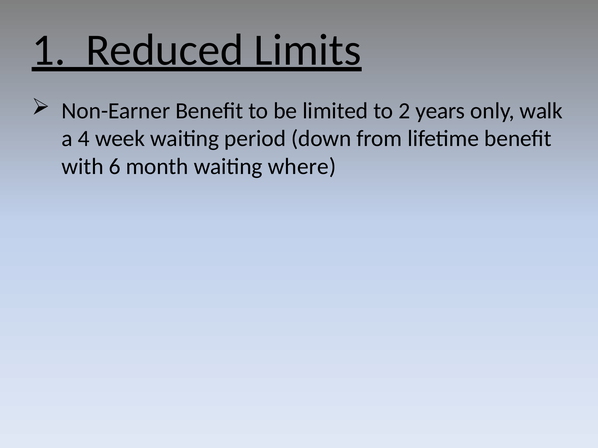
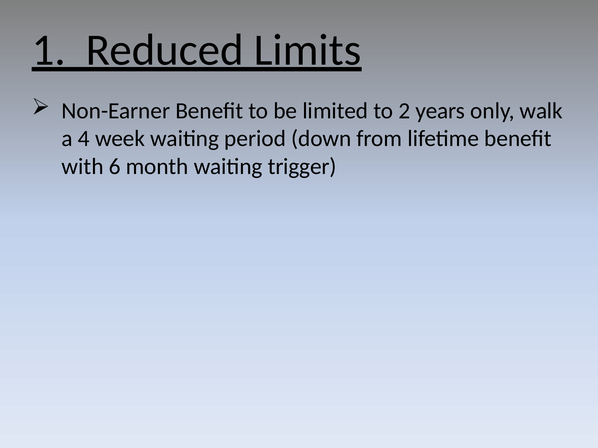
where: where -> trigger (302, 167)
